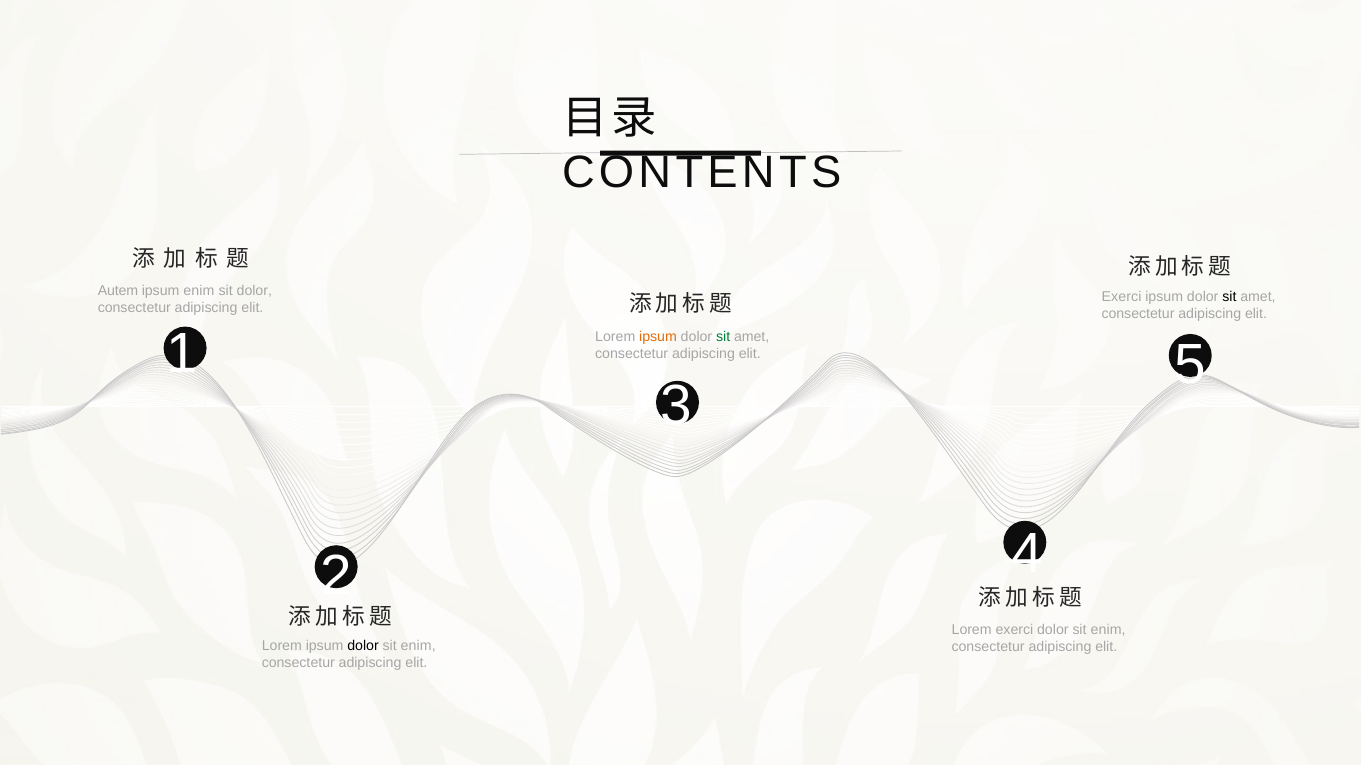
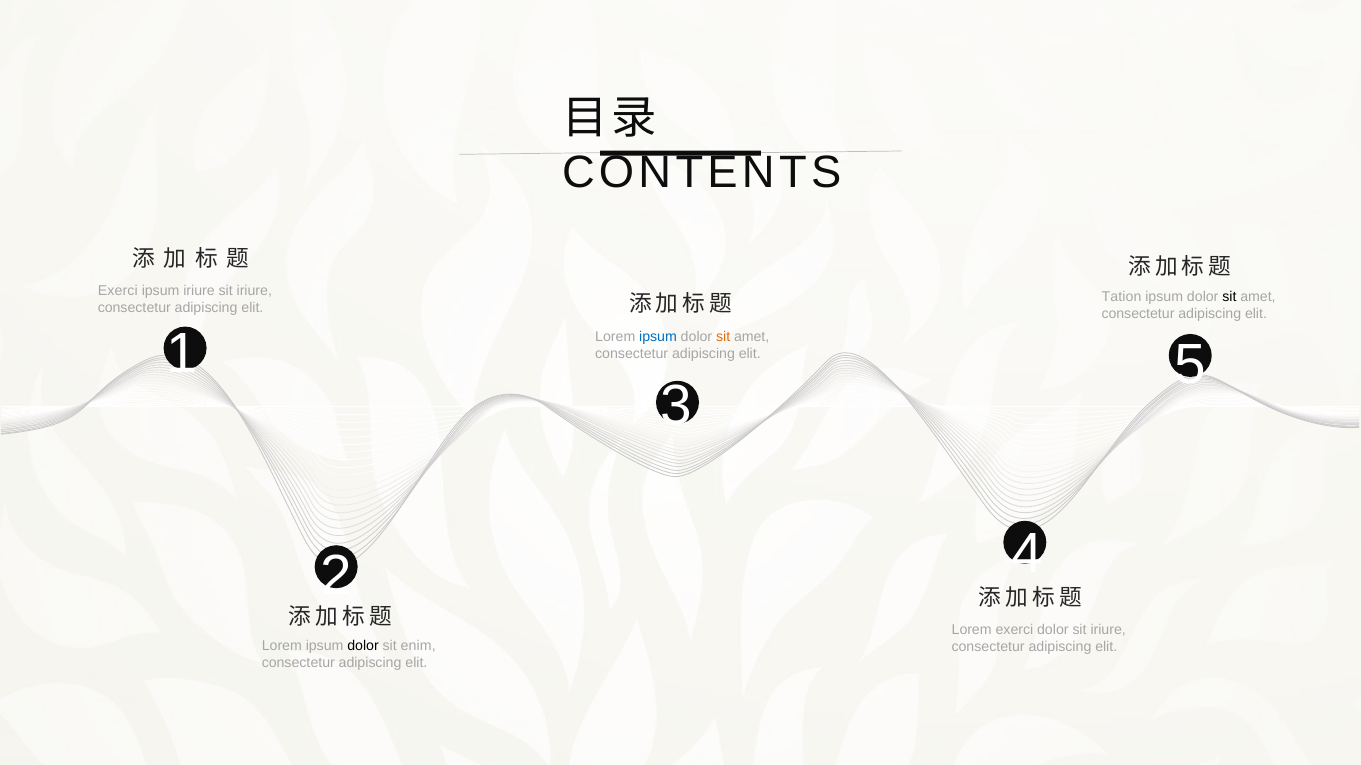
Autem: Autem -> Exerci (118, 291)
ipsum enim: enim -> iriure (199, 291)
dolor: dolor -> iriure (254, 291)
Exerci: Exerci -> Tation (1121, 297)
ipsum colour: orange -> blue (658, 337)
sit colour: green -> orange (723, 337)
enim: enim -> iriure (1108, 630)
